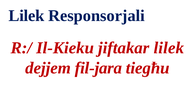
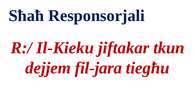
Lilek: Lilek -> Sħaħ (26, 16)
jiftakar lilek: lilek -> tkun (169, 48)
